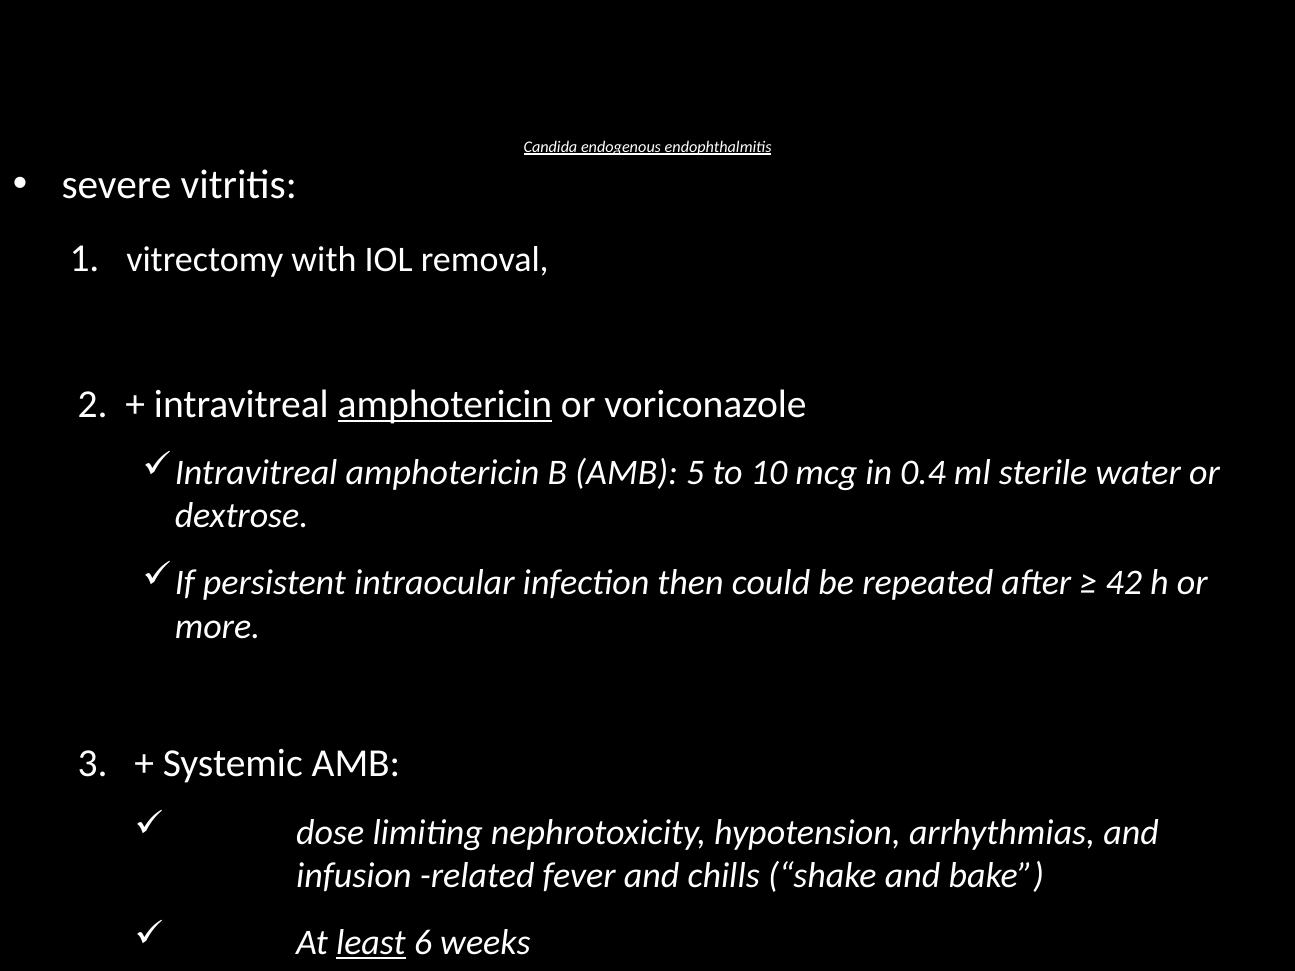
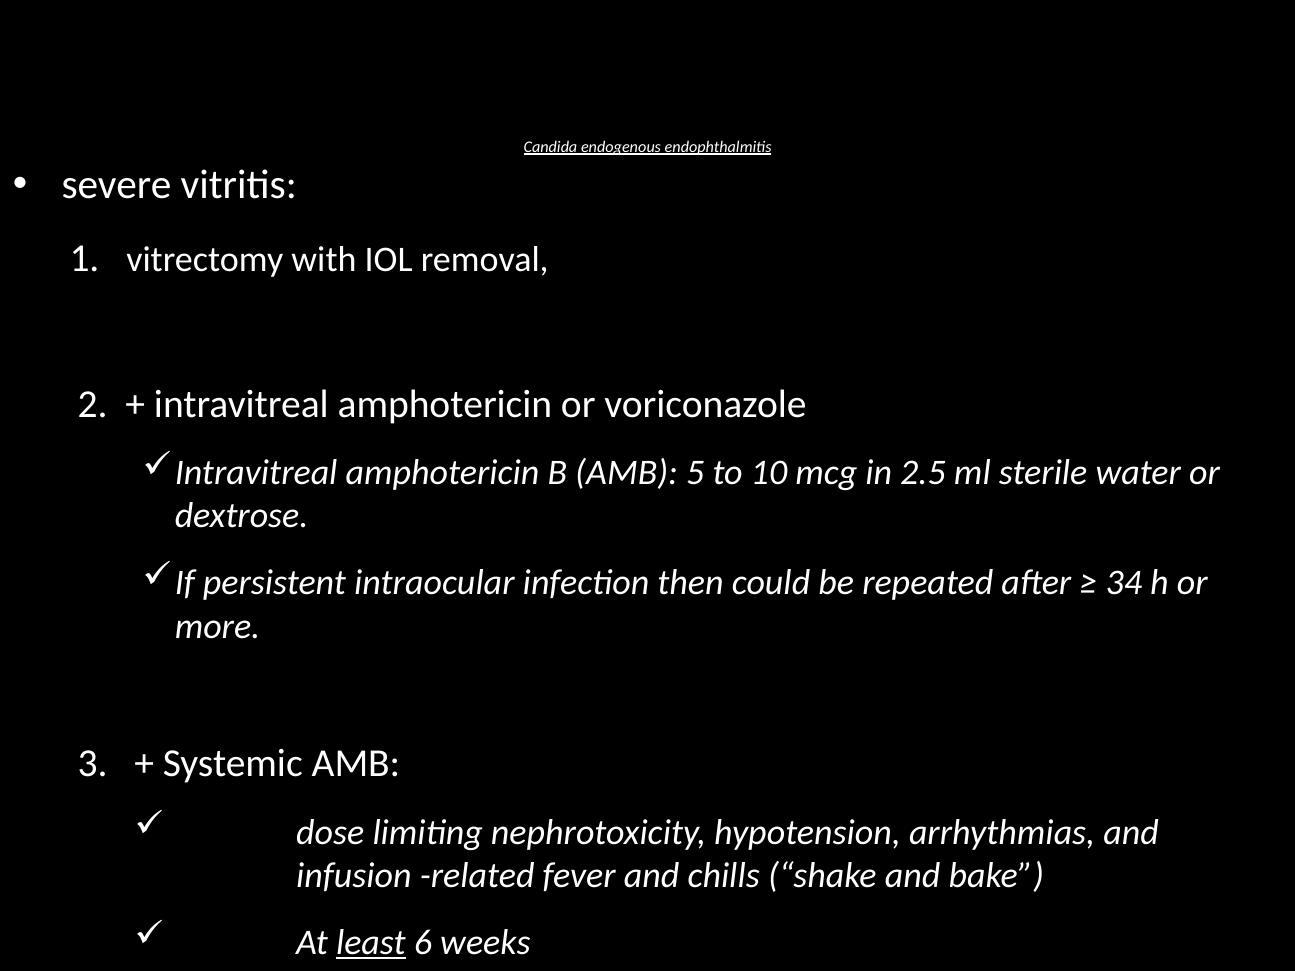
amphotericin underline: present -> none (445, 404)
0.4: 0.4 -> 2.5 (923, 473)
42: 42 -> 34 (1124, 583)
